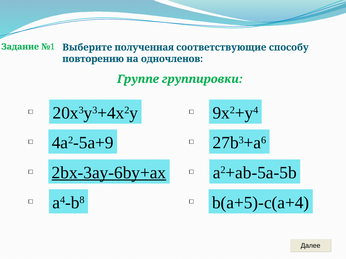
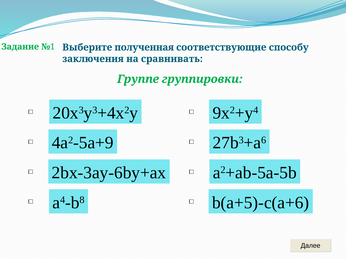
повторению: повторению -> заключения (93, 59)
одночленов: одночленов -> сравнивать (172, 59)
2bx-3ay-6by+ax underline: present -> none (109, 173)
b(a+5)-c(a+4: b(a+5)-c(a+4 -> b(a+5)-c(a+6 (261, 203)
